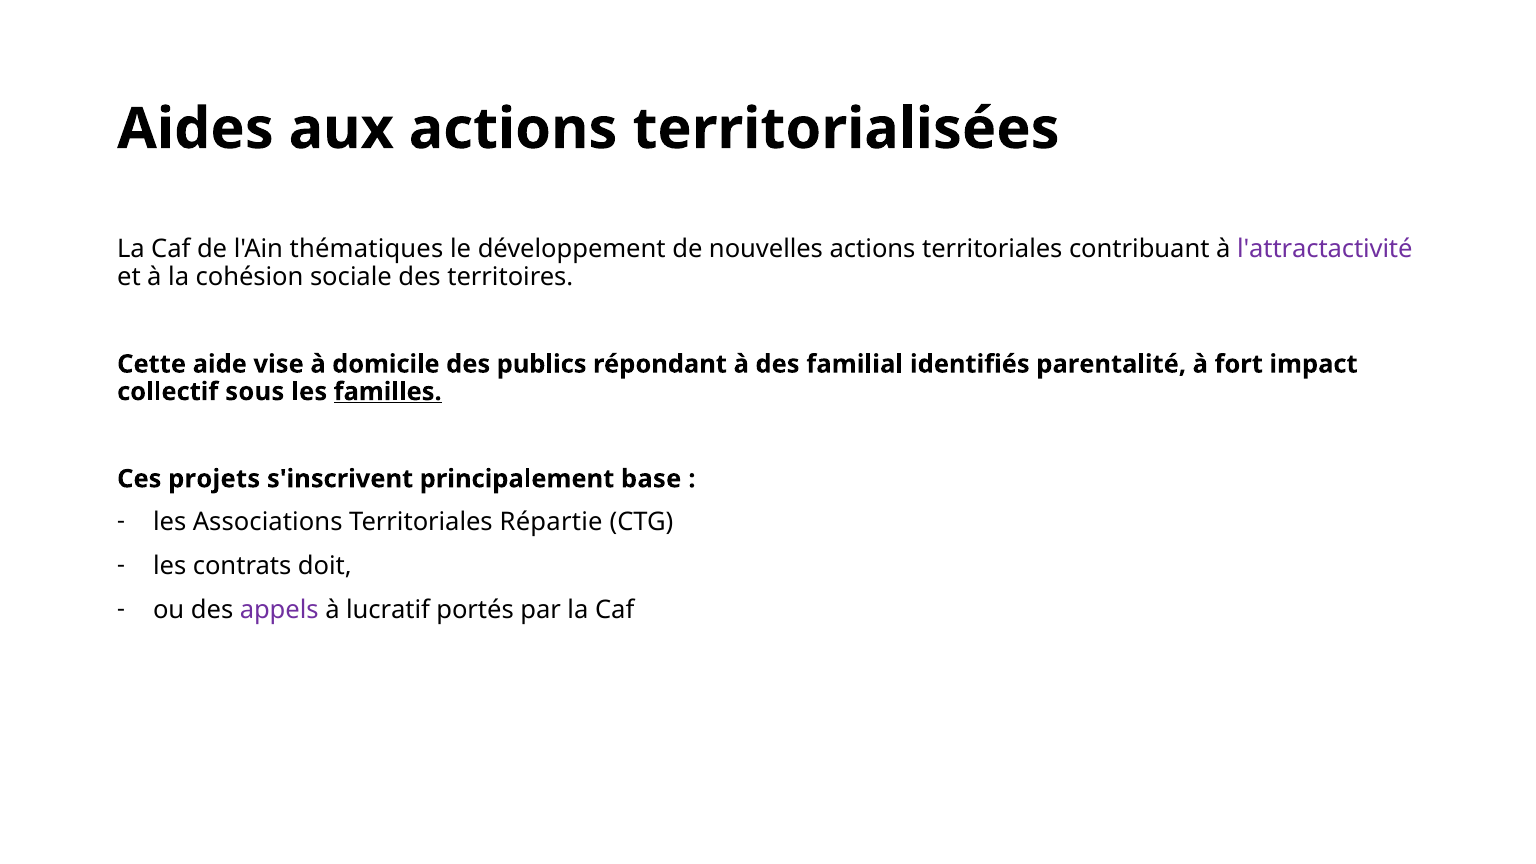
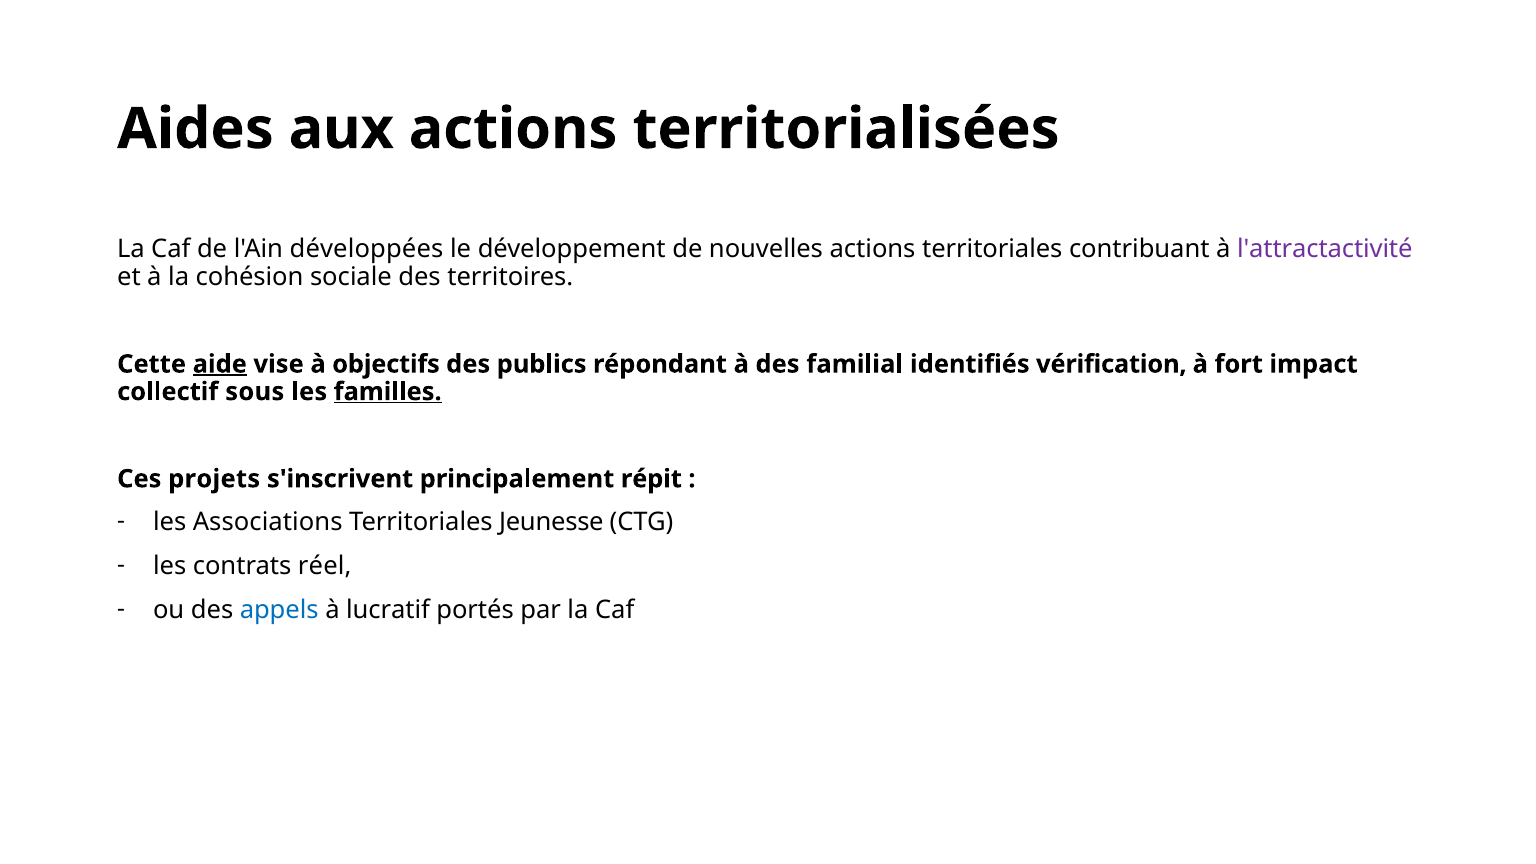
thématiques: thématiques -> développées (367, 249)
aide underline: none -> present (220, 364)
domicile: domicile -> objectifs (386, 364)
parentalité: parentalité -> vérification (1111, 364)
base: base -> répit (651, 479)
Répartie: Répartie -> Jeunesse (551, 522)
doit: doit -> réel (325, 566)
appels colour: purple -> blue (279, 610)
